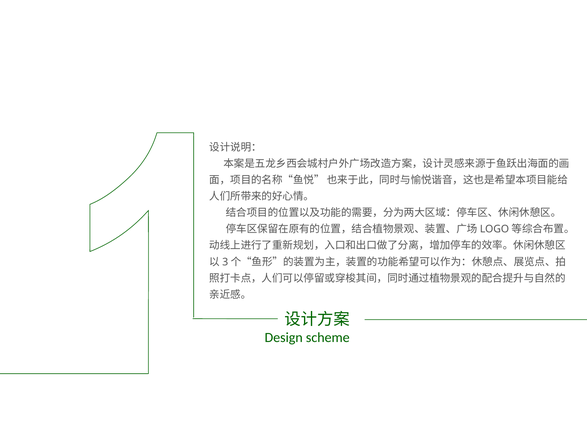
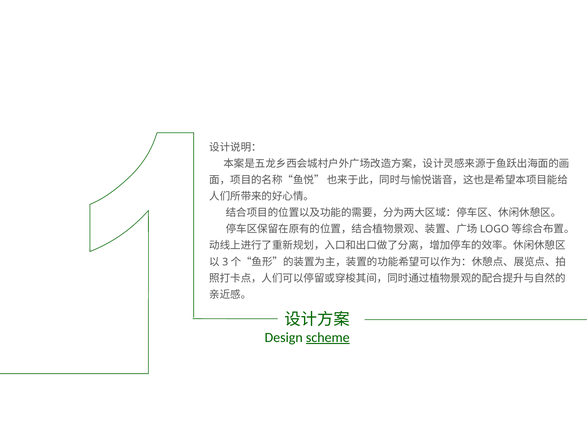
scheme underline: none -> present (328, 337)
